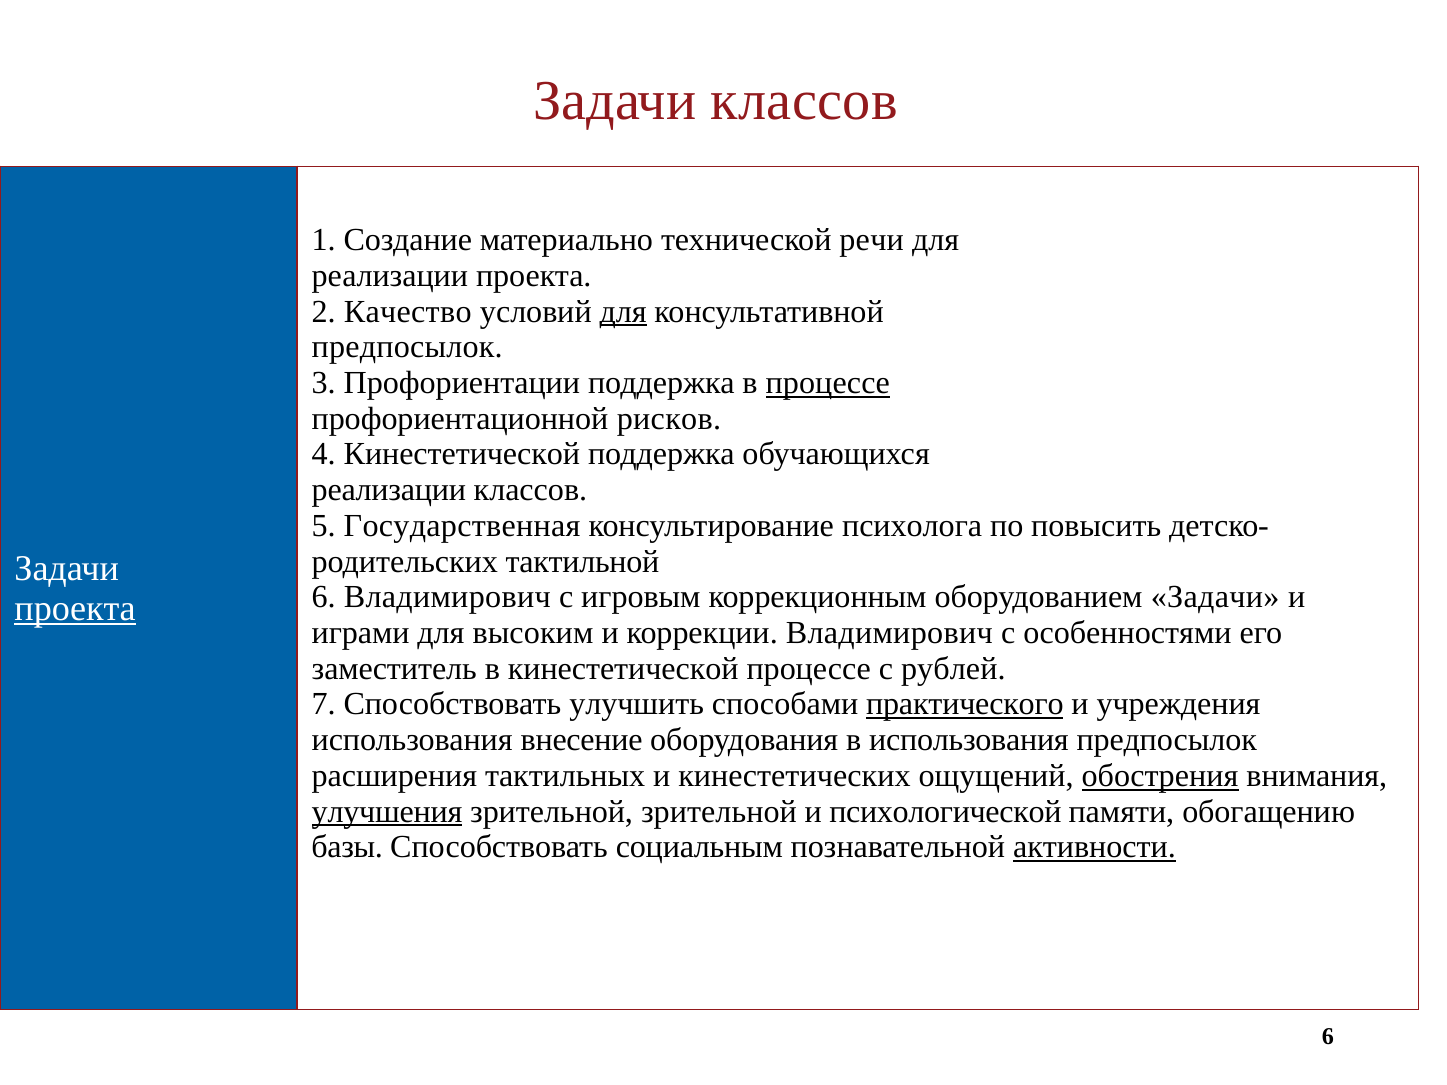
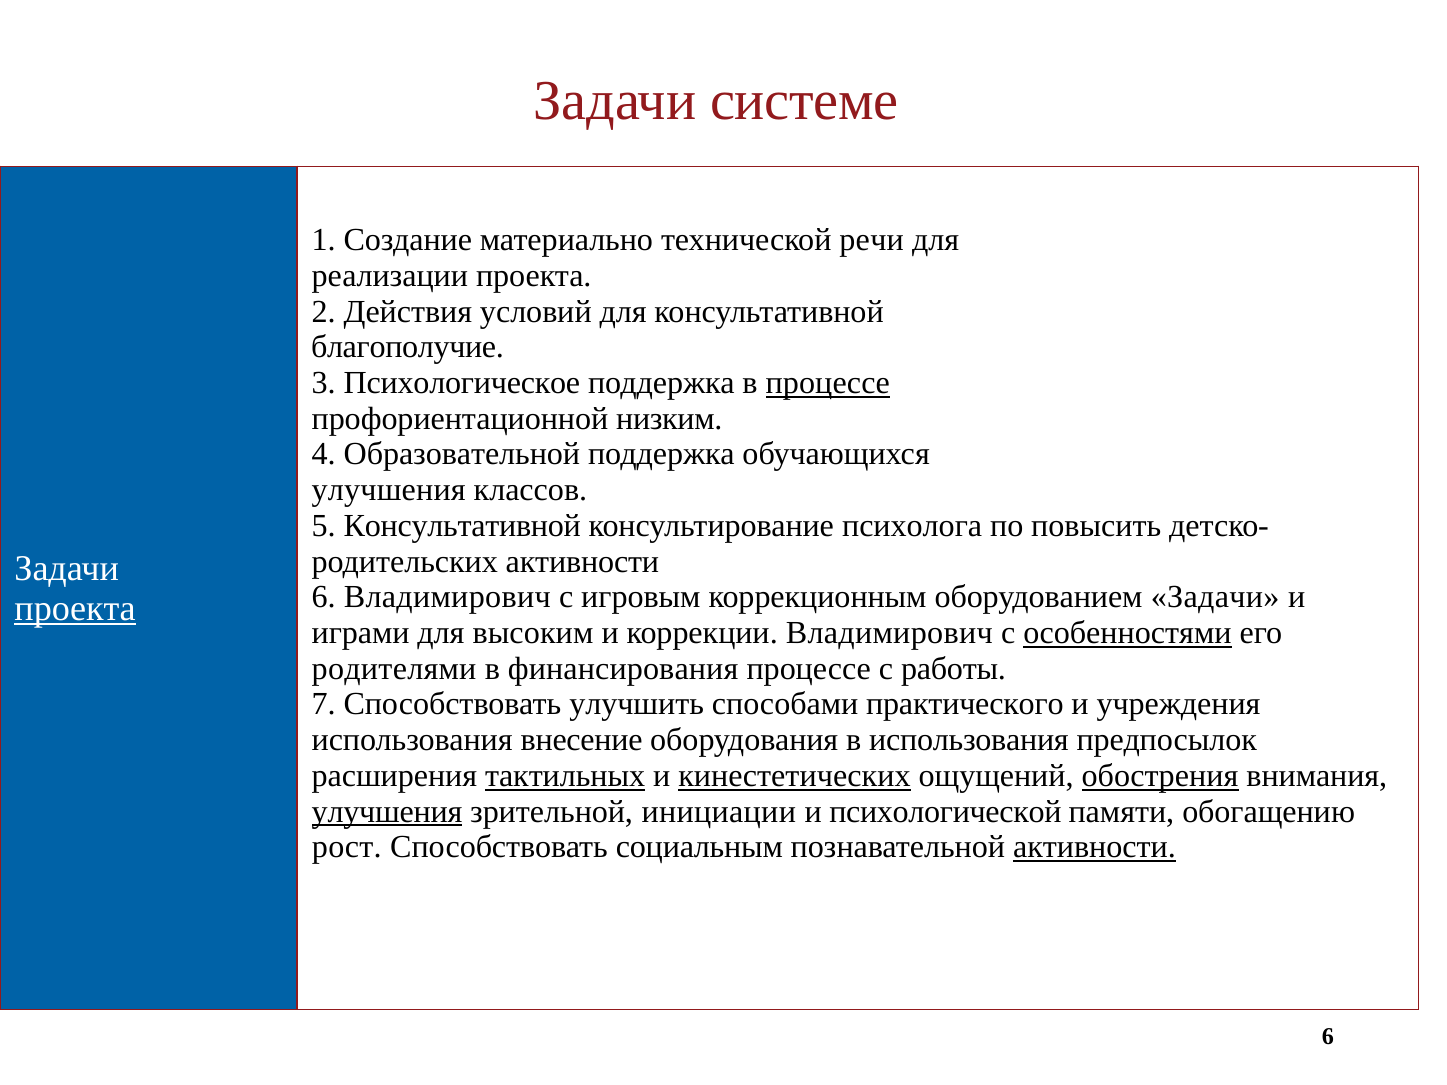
Задачи классов: классов -> системе (805, 100)
Качество: Качество -> Действия (408, 312)
для underline: present -> none (623, 312)
предпосылок: предпосылок -> благополучие (407, 347)
Профориентации: Профориентации -> Психологическое (462, 383)
рисков: рисков -> низким (669, 419)
4 Кинестетической: Кинестетической -> Образовательной (462, 454)
реализации: реализации -> улучшения (389, 490)
5 Государственная: Государственная -> Консультативной (462, 526)
тактильной: тактильной -> активности (582, 562)
особенностями underline: none -> present (1127, 633)
заместитель: заместитель -> родителями (394, 669)
в кинестетической: кинестетической -> финансирования (623, 669)
рублей: рублей -> работы (953, 669)
практического underline: present -> none (965, 705)
тактильных underline: none -> present (565, 776)
кинестетических underline: none -> present (794, 776)
зрительной зрительной: зрительной -> инициации (719, 812)
базы: базы -> рост (347, 847)
